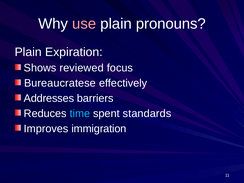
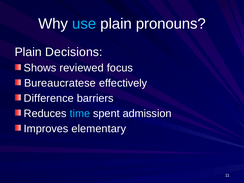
use colour: pink -> light blue (84, 24)
Expiration: Expiration -> Decisions (74, 52)
Addresses: Addresses -> Difference (49, 98)
standards: standards -> admission (147, 114)
immigration: immigration -> elementary (99, 129)
